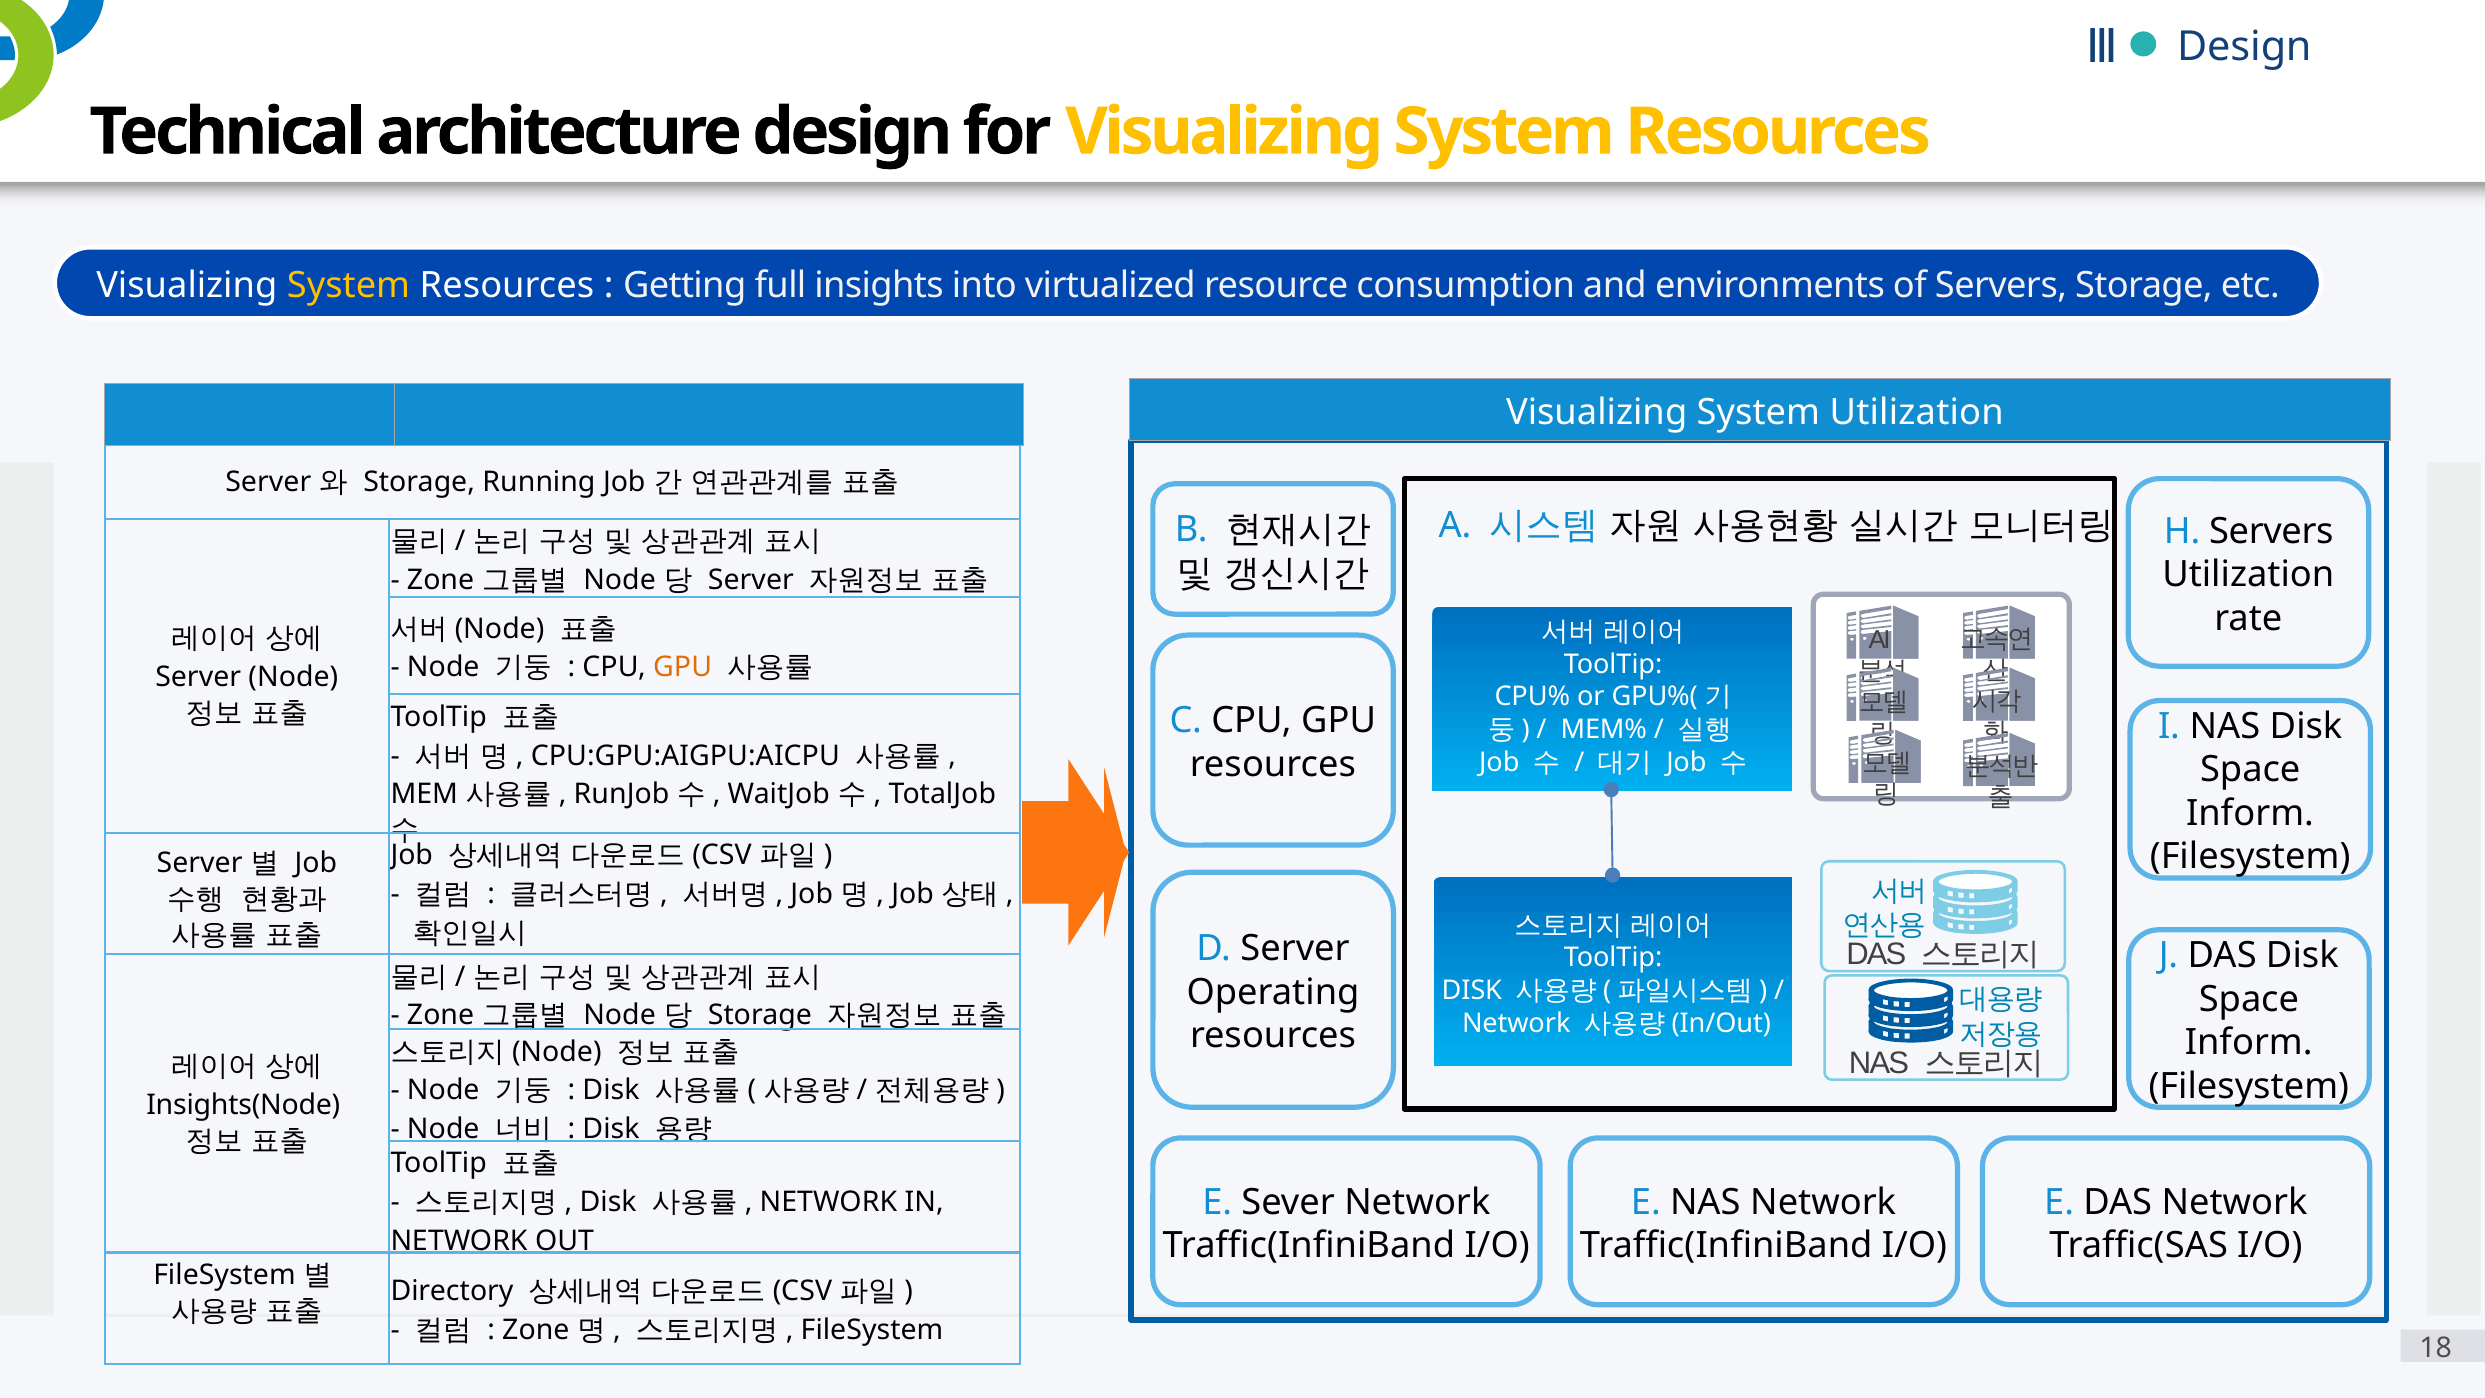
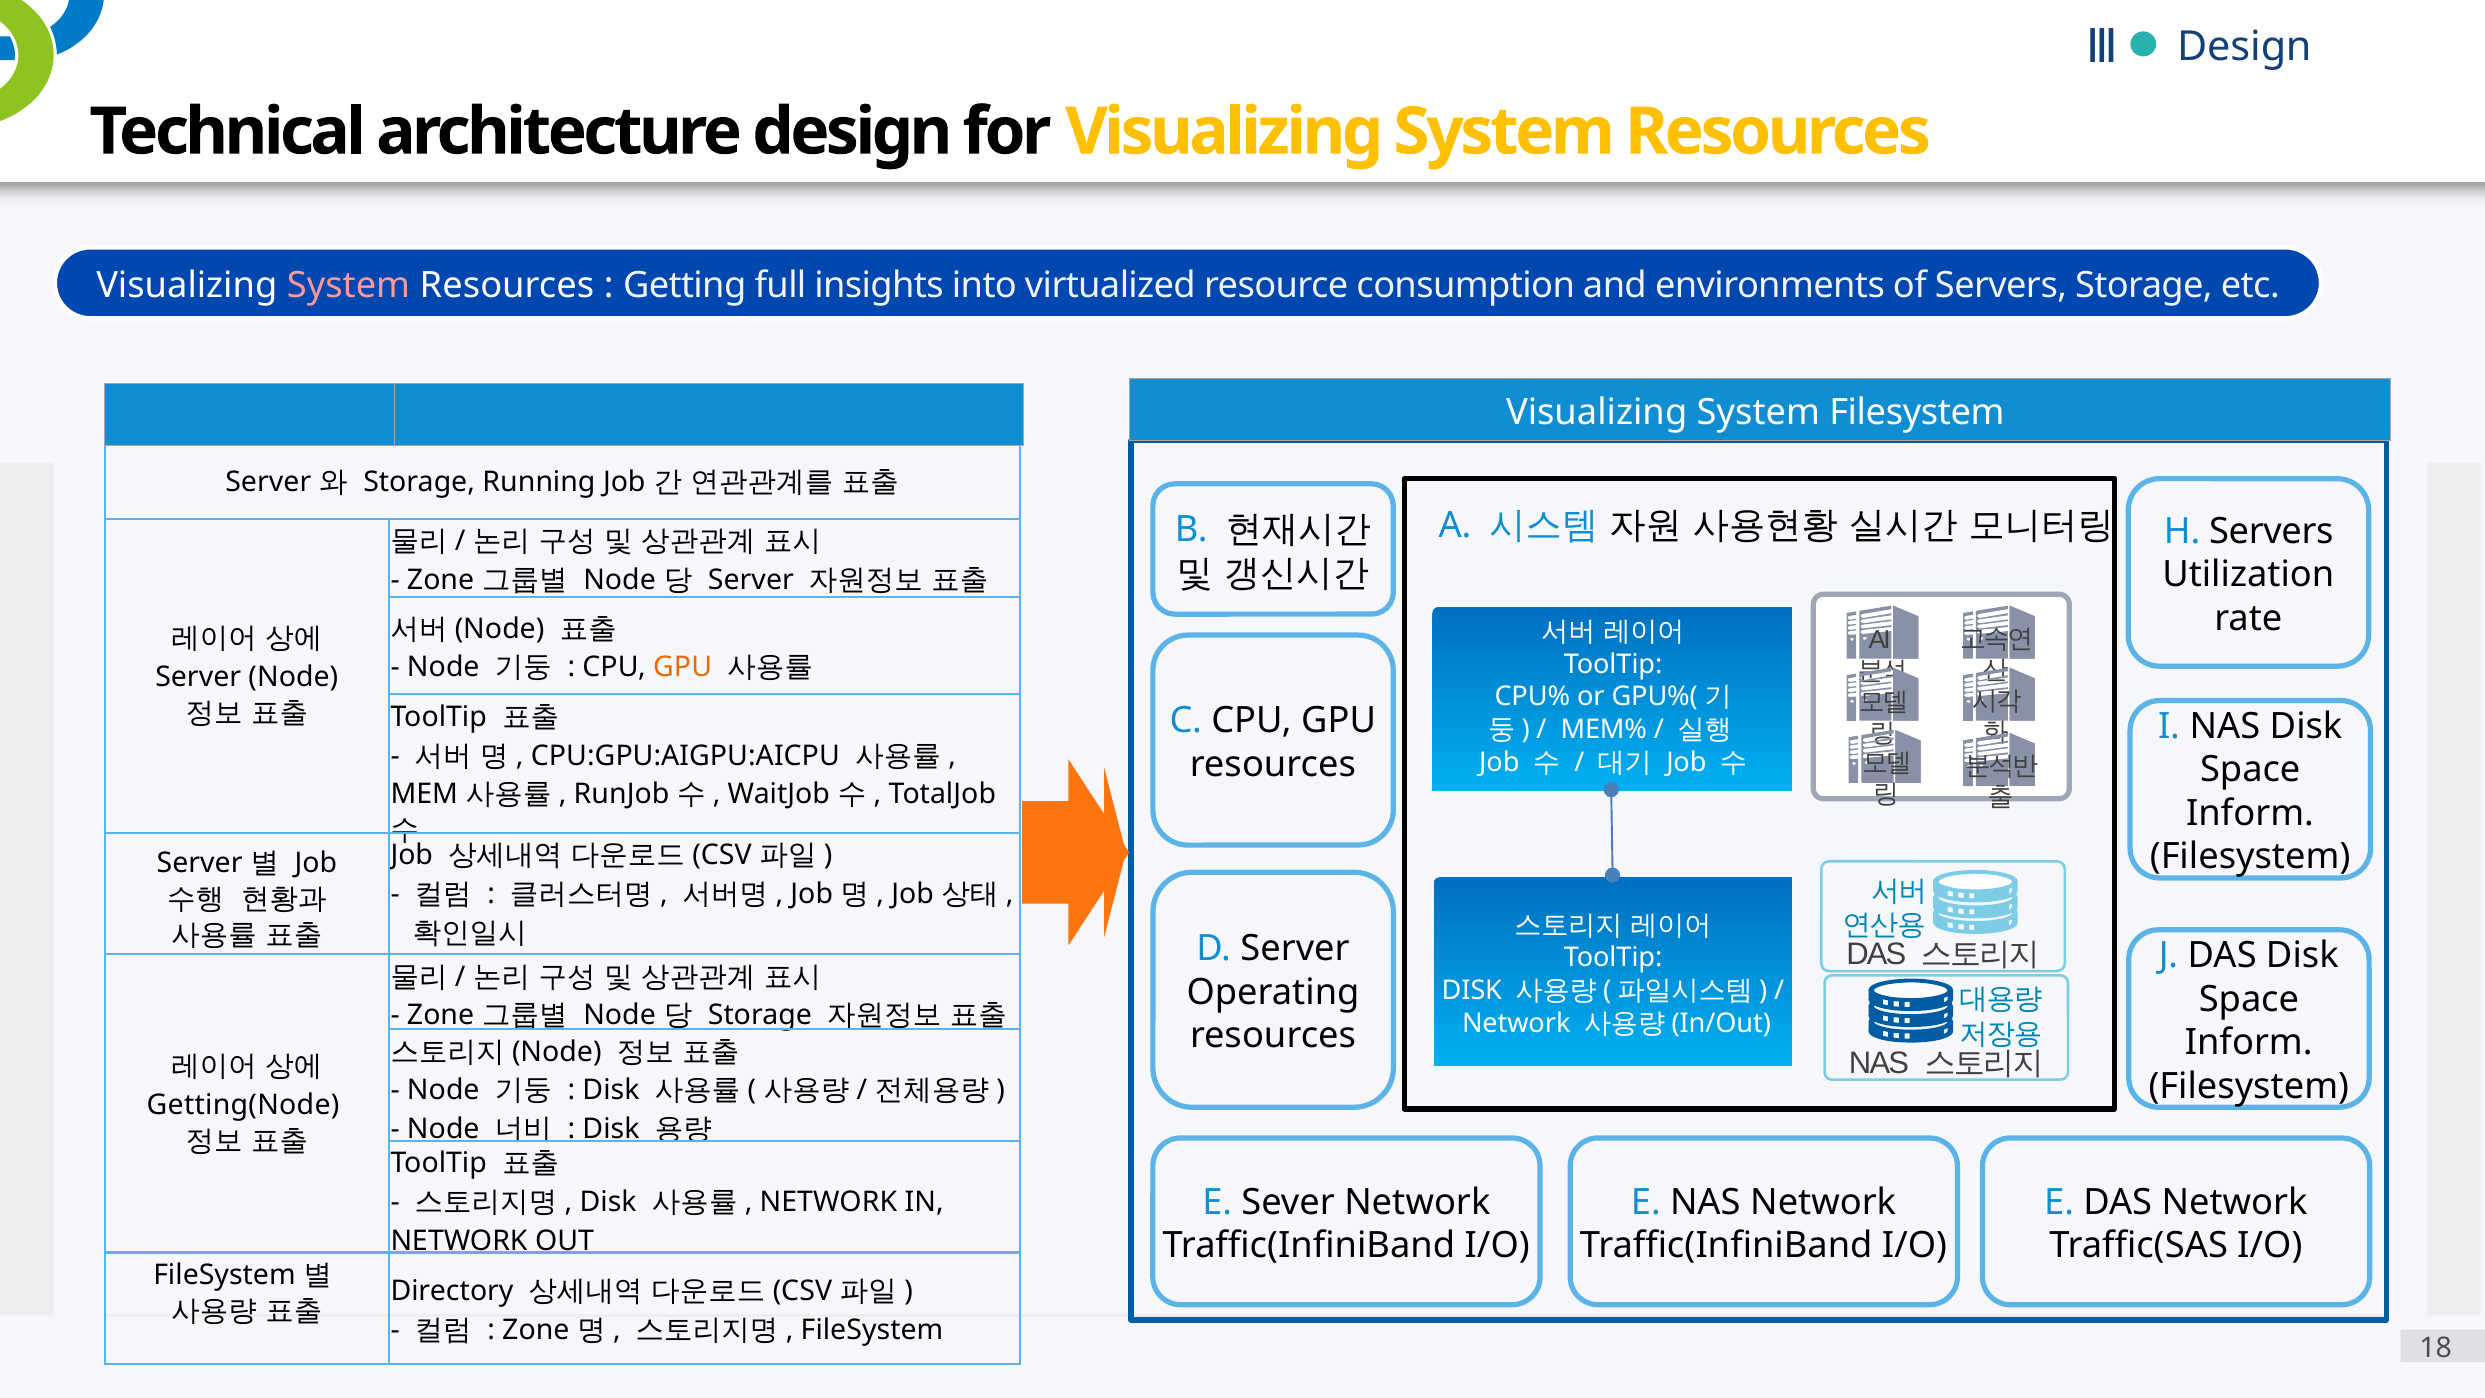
System colour: yellow -> pink (349, 285)
System Utilization: Utilization -> Filesystem (1917, 413)
Insights(Node: Insights(Node -> Getting(Node (243, 1105)
